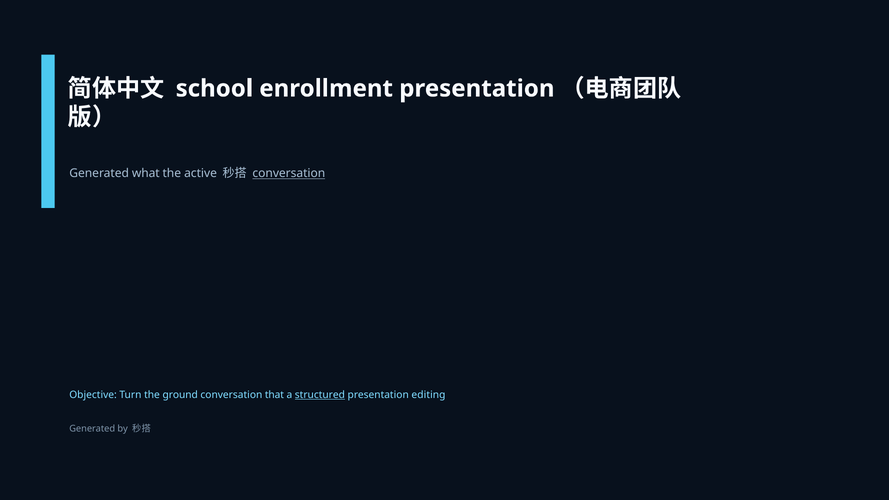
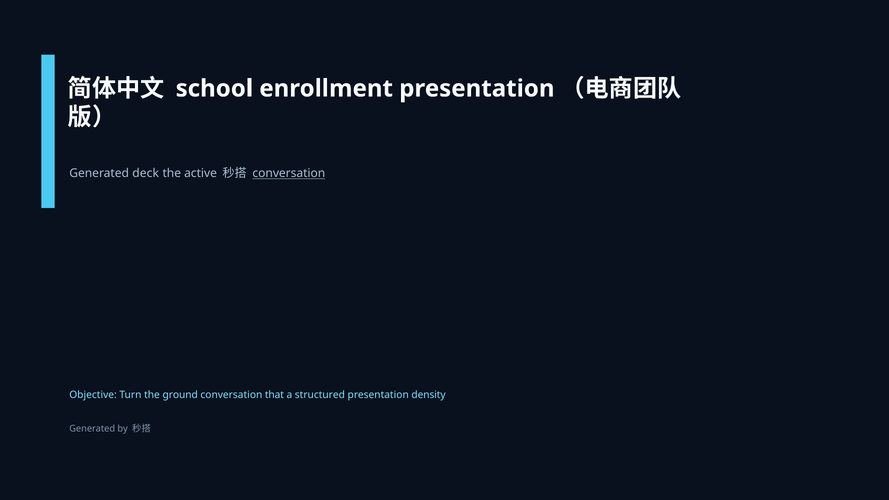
what: what -> deck (146, 174)
structured underline: present -> none (320, 395)
editing: editing -> density (429, 395)
